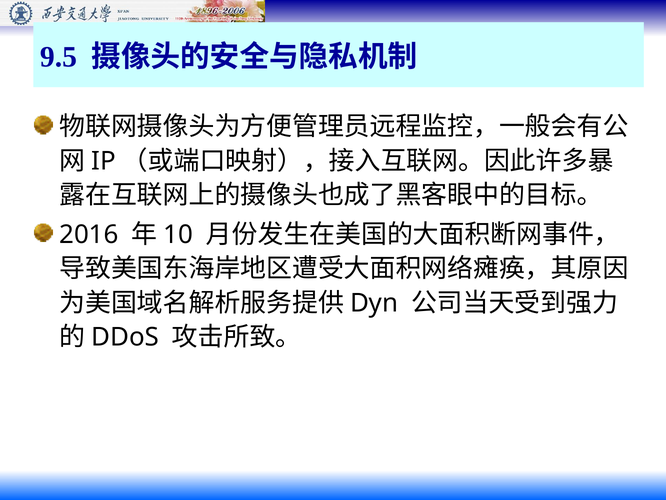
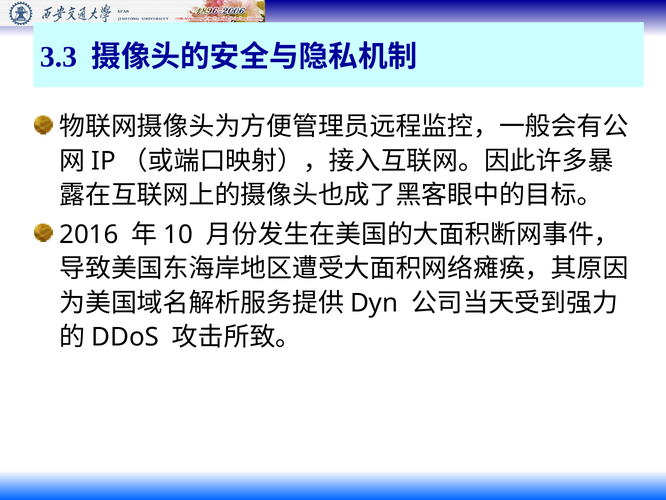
9.5: 9.5 -> 3.3 (58, 57)
